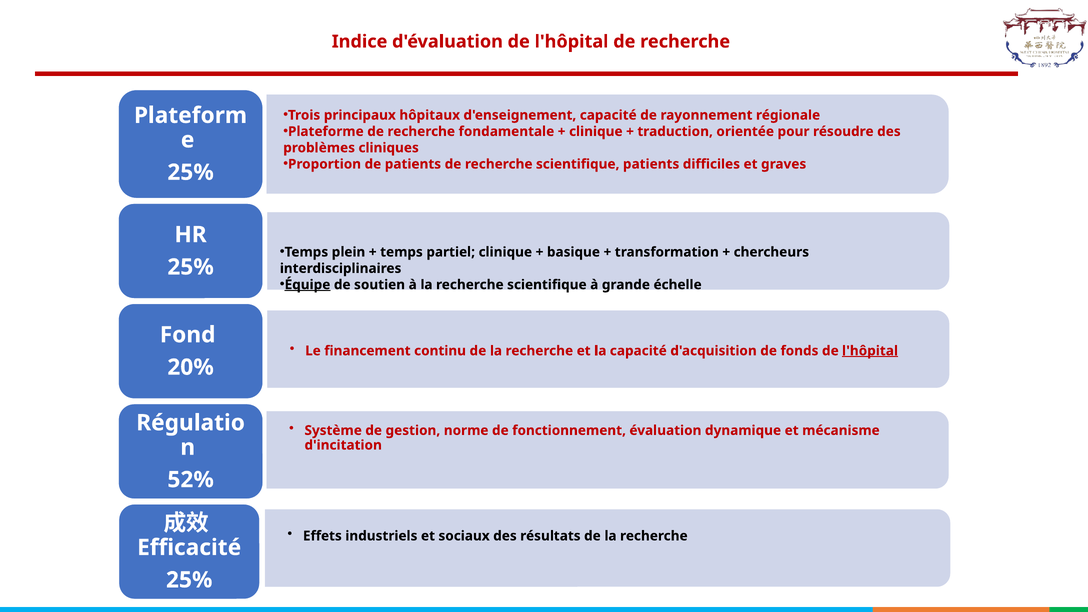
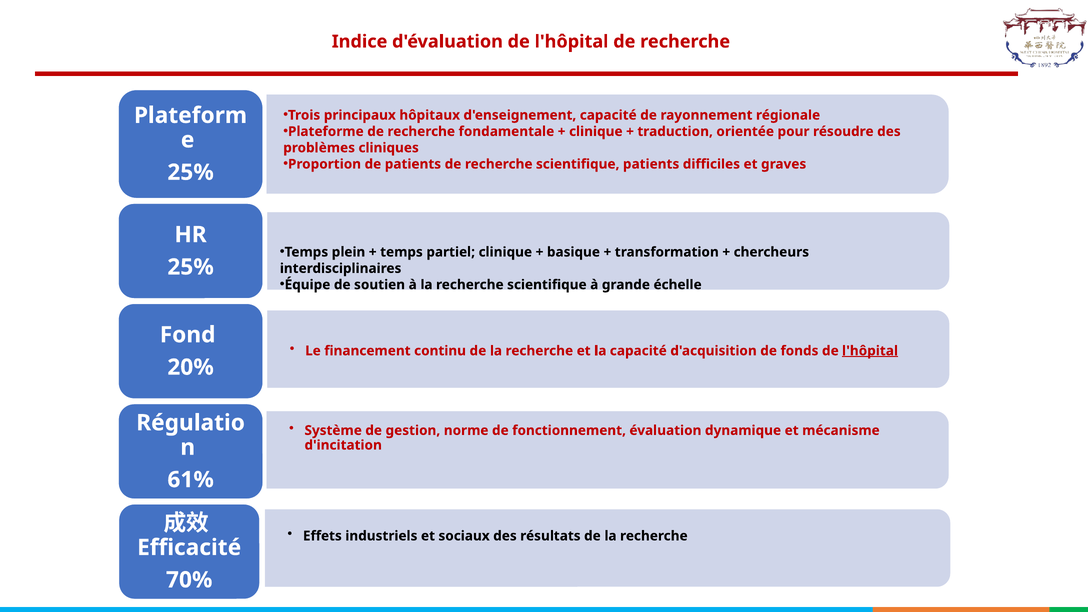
Équipe underline: present -> none (307, 285)
52%: 52% -> 61% (191, 480)
25%: 25% -> 70% (189, 580)
